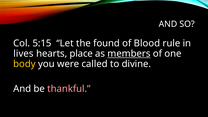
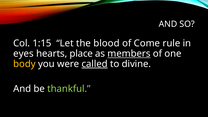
5:15: 5:15 -> 1:15 (42, 43)
found: found -> blood (106, 43)
Blood: Blood -> Come (147, 43)
lives: lives -> eyes (23, 54)
called underline: none -> present (95, 64)
thankful colour: pink -> light green (69, 89)
